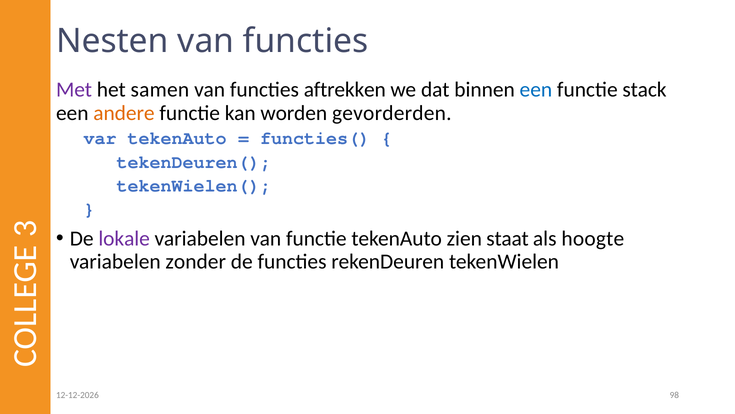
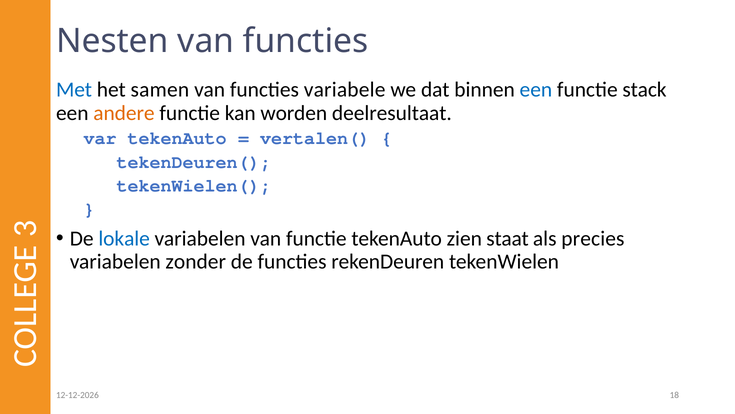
Met colour: purple -> blue (74, 90)
aftrekken: aftrekken -> variabele (345, 90)
gevorderden: gevorderden -> deelresultaat (392, 113)
functies(: functies( -> vertalen( (315, 138)
lokale colour: purple -> blue (124, 238)
hoogte: hoogte -> precies (593, 238)
98: 98 -> 18 (674, 395)
